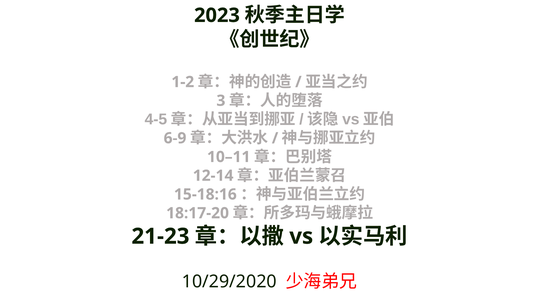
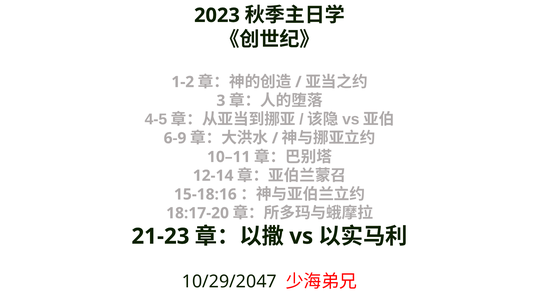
10/29/2020: 10/29/2020 -> 10/29/2047 (229, 281)
